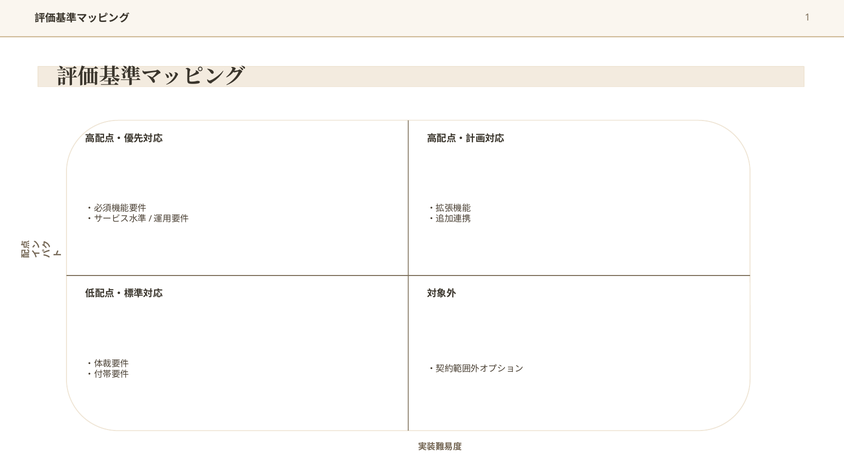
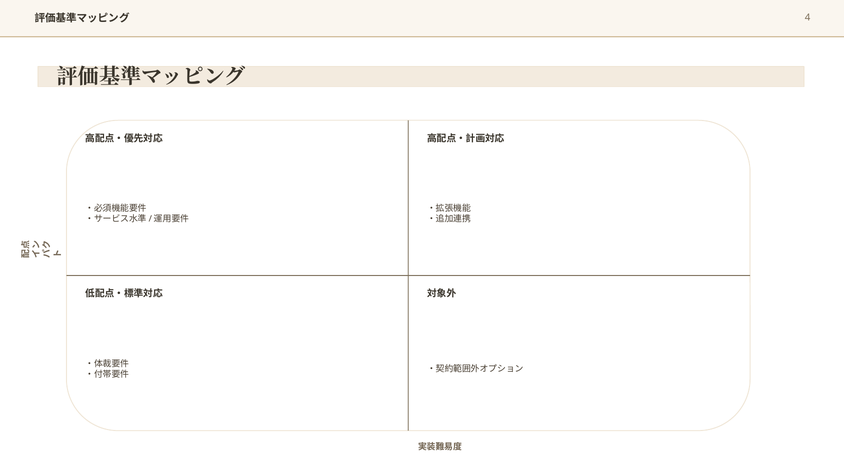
1: 1 -> 4 (808, 18)
